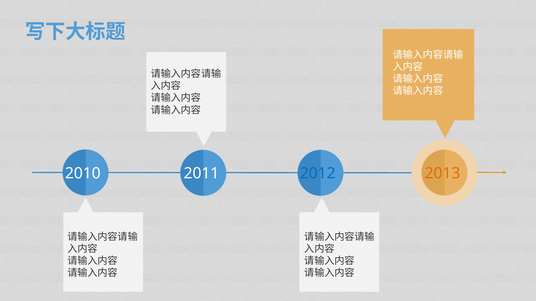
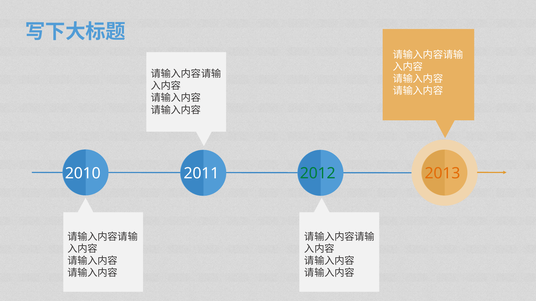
2012 colour: blue -> green (318, 174)
